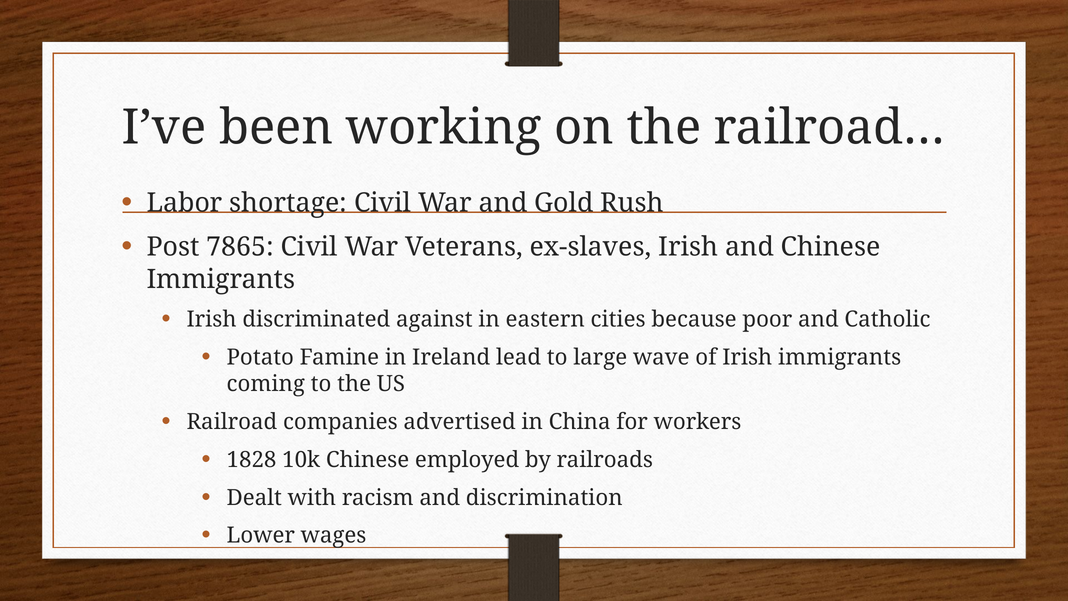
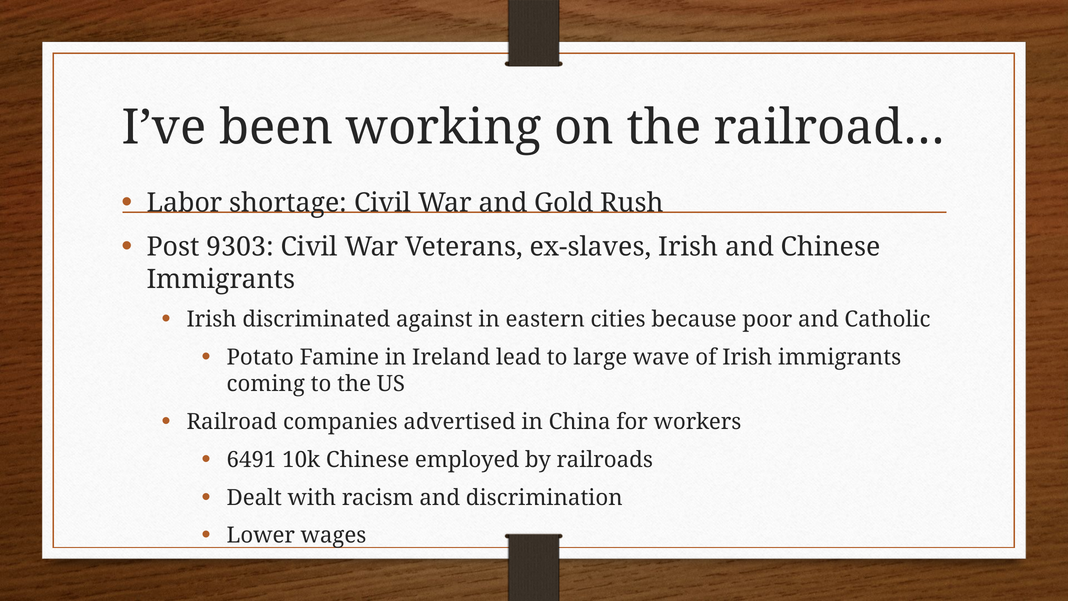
7865: 7865 -> 9303 (240, 247)
1828: 1828 -> 6491 (252, 460)
